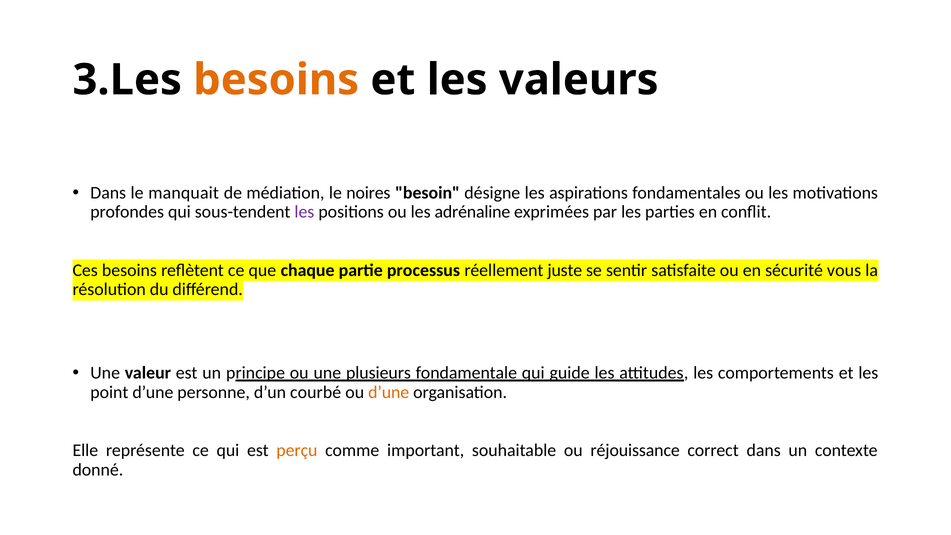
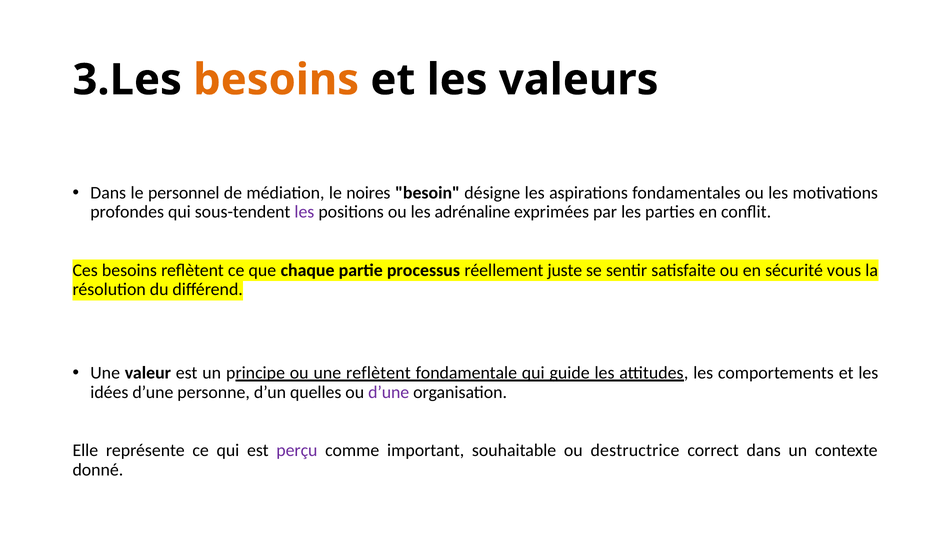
manquait: manquait -> personnel (184, 193)
une plusieurs: plusieurs -> reflètent (378, 373)
point: point -> idées (109, 392)
courbé: courbé -> quelles (316, 392)
d’une colour: orange -> purple (389, 392)
perçu colour: orange -> purple (297, 450)
réjouissance: réjouissance -> destructrice (635, 450)
